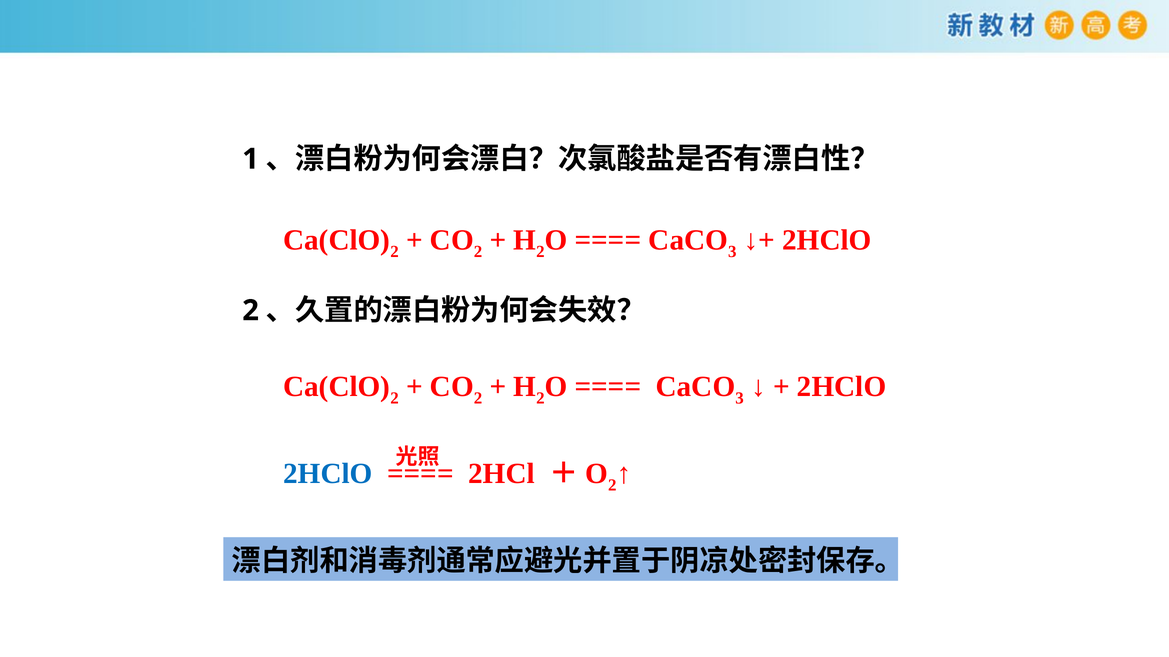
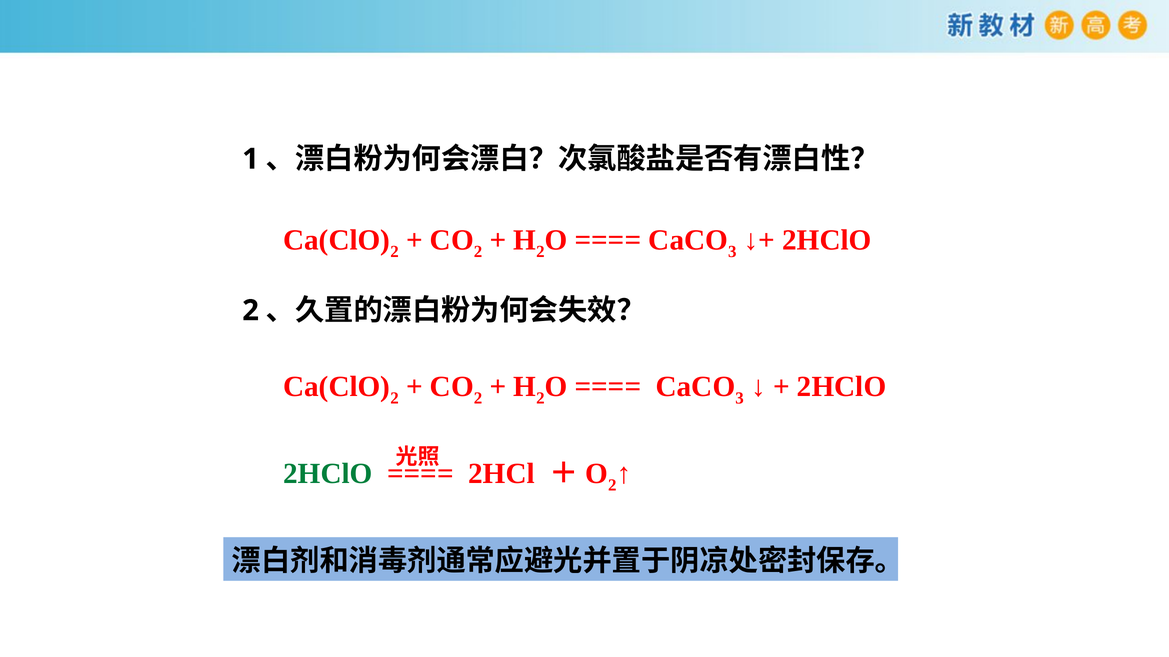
2HClO colour: blue -> green (328, 474)
